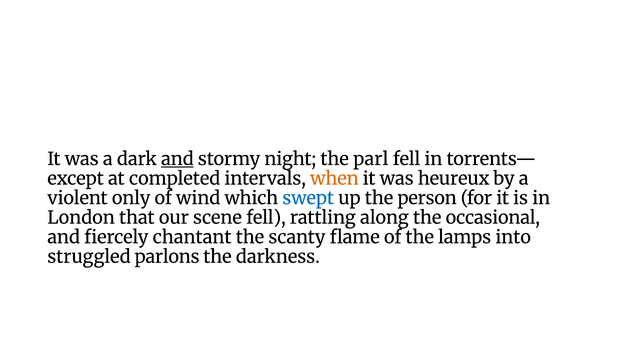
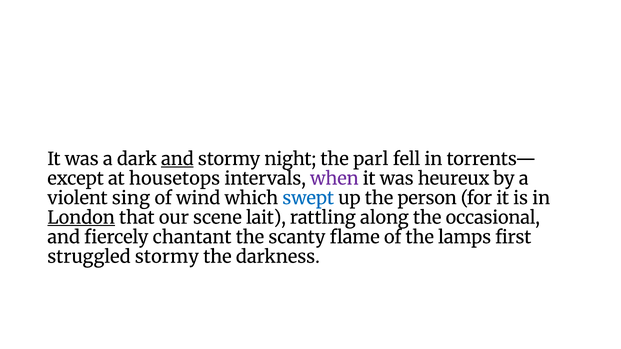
completed: completed -> housetops (175, 179)
when colour: orange -> purple (334, 179)
only: only -> sing (131, 198)
London underline: none -> present (81, 218)
scene fell: fell -> lait (266, 218)
into: into -> first (513, 238)
struggled parlons: parlons -> stormy (167, 257)
